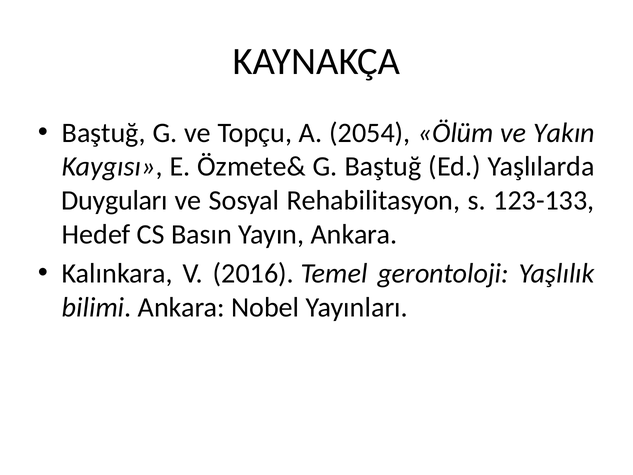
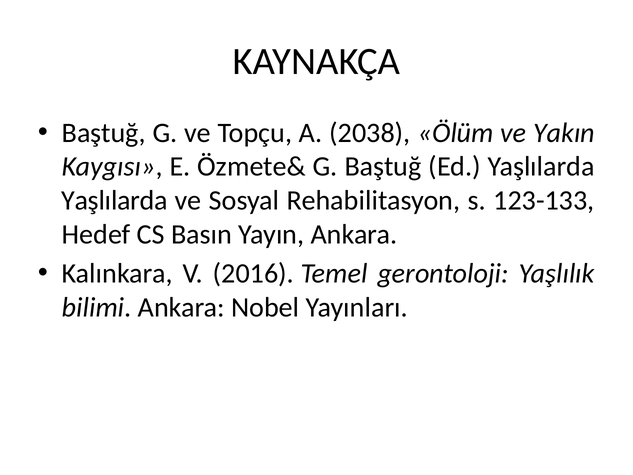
2054: 2054 -> 2038 (370, 133)
Duyguları: Duyguları -> Yaşlılarda (115, 200)
